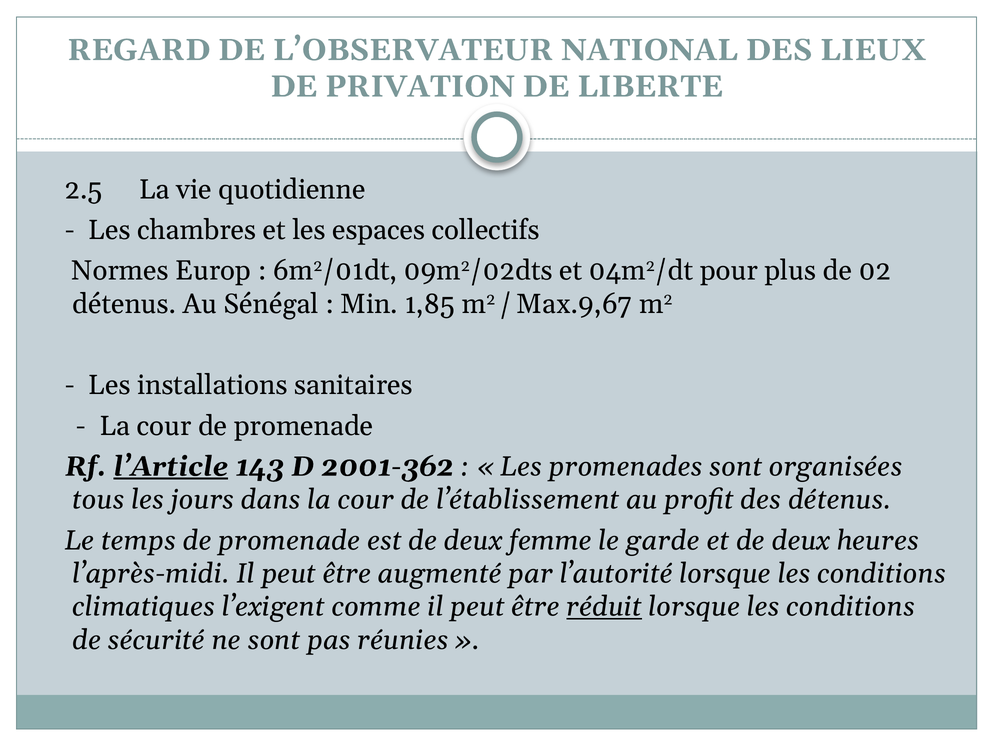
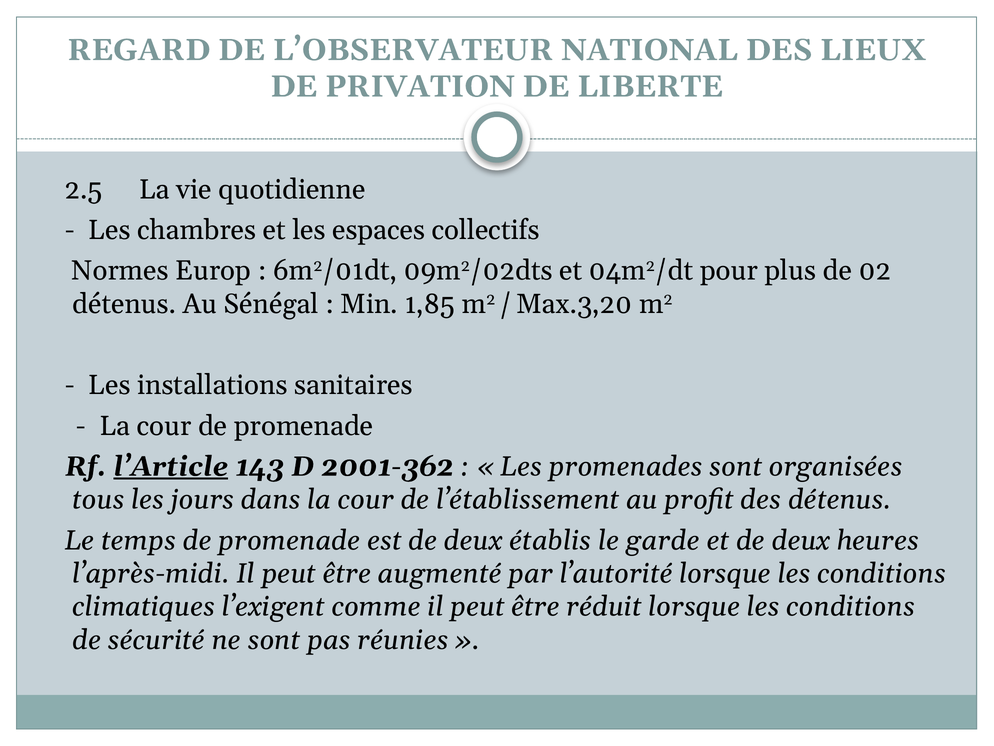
Max.9,67: Max.9,67 -> Max.3,20 (574, 304)
femme: femme -> établis (550, 540)
réduit underline: present -> none (604, 606)
